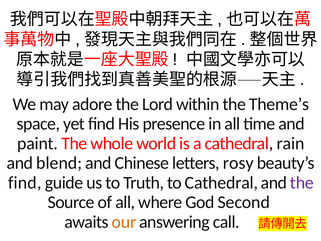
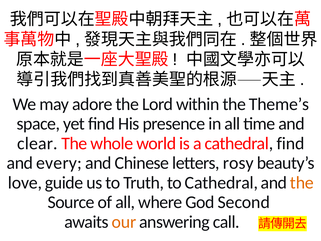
paint: paint -> clear (37, 143)
cathedral rain: rain -> find (290, 143)
blend: blend -> every (59, 163)
find: find -> love (25, 182)
the colour: purple -> orange (302, 182)
